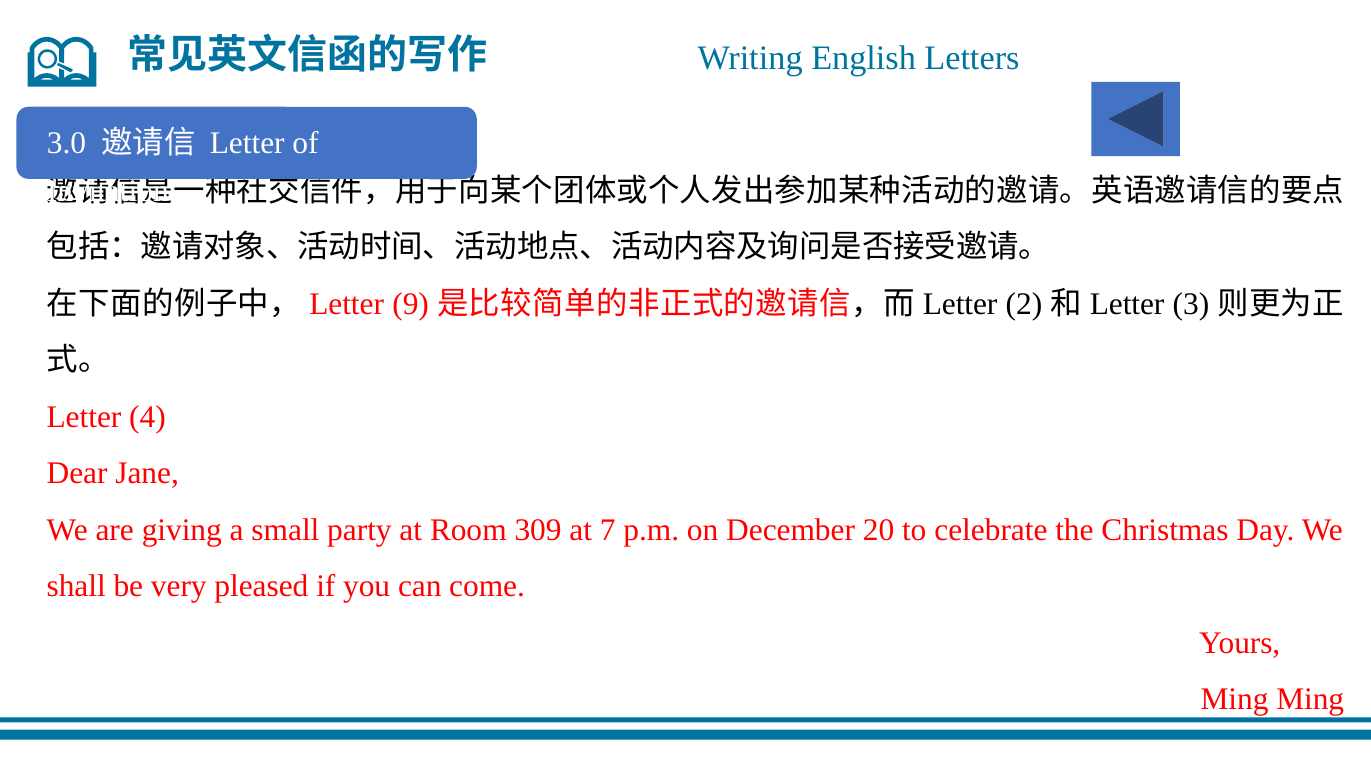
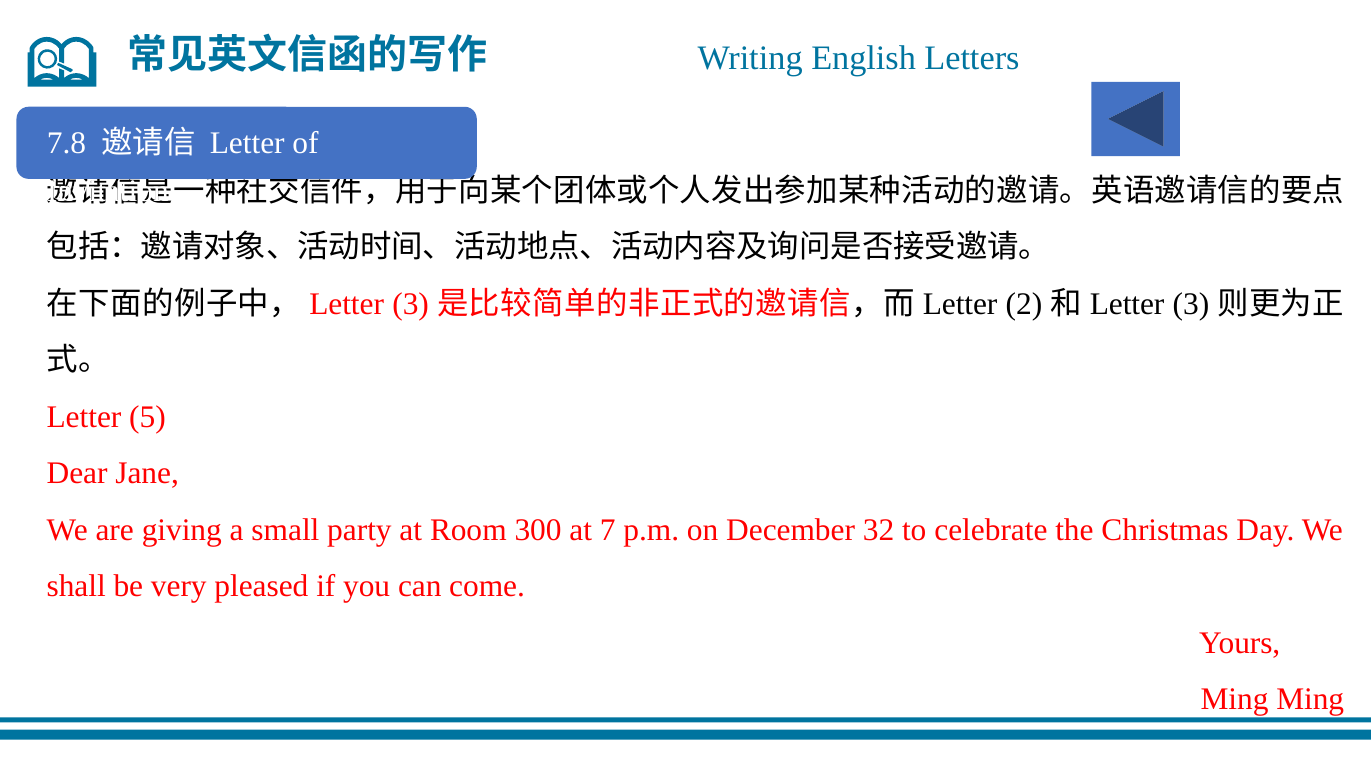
3.0: 3.0 -> 7.8 (67, 143)
9: 9 -> 3 (411, 304)
4: 4 -> 5 (147, 417)
309: 309 -> 300 (538, 530)
20: 20 -> 32 (879, 530)
